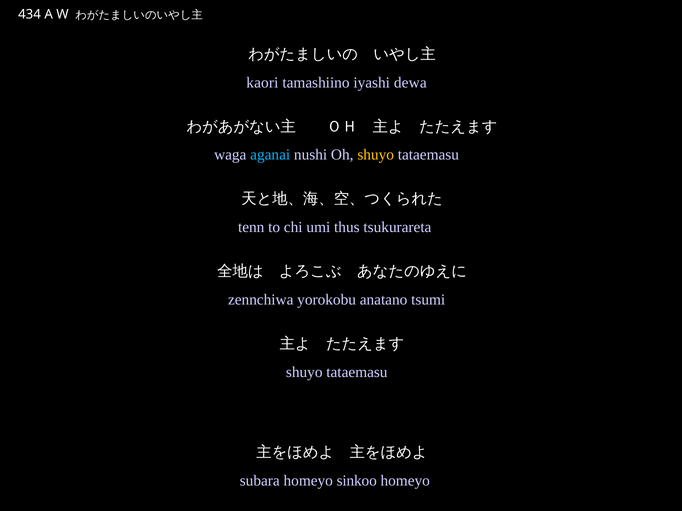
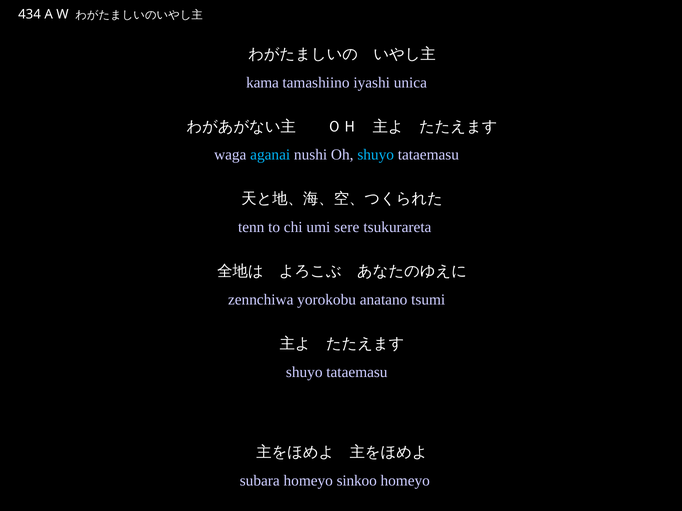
kaori: kaori -> kama (263, 83)
dewa: dewa -> unica (410, 83)
shuyo colour: yellow -> light blue (376, 155)
thus: thus -> sere (347, 227)
